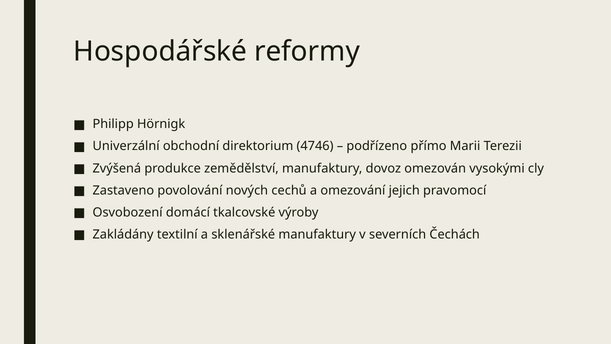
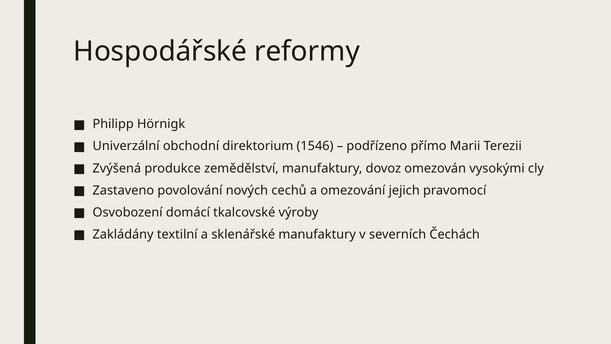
4746: 4746 -> 1546 (315, 146)
